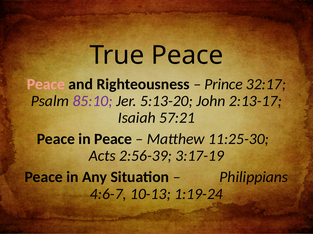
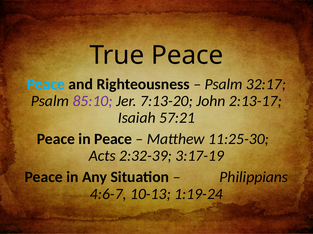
Peace colour: pink -> light blue (46, 84)
Prince: Prince -> Psalm (224, 84)
5:13-20: 5:13-20 -> 7:13-20 (166, 101)
2:56-39: 2:56-39 -> 2:32-39 (146, 156)
